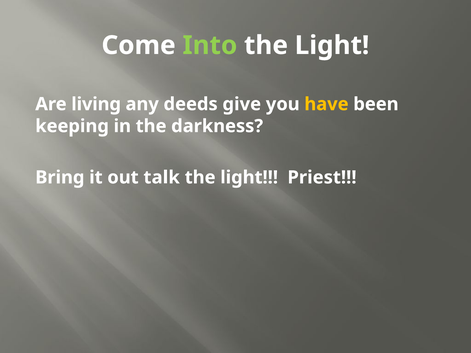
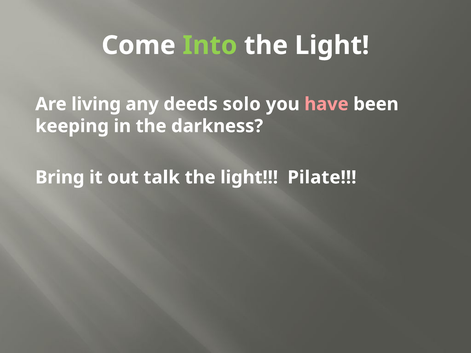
give: give -> solo (242, 104)
have colour: yellow -> pink (326, 104)
Priest: Priest -> Pilate (322, 178)
